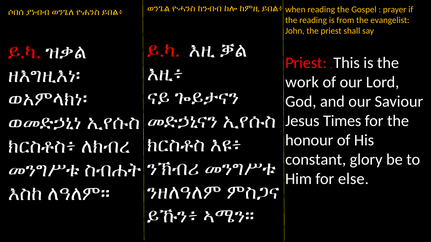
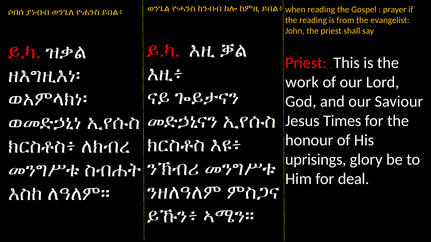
constant: constant -> uprisings (316, 160)
else: else -> deal (354, 179)
